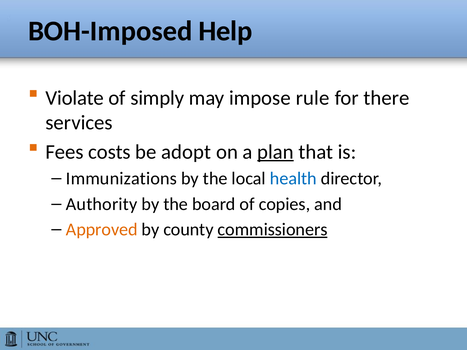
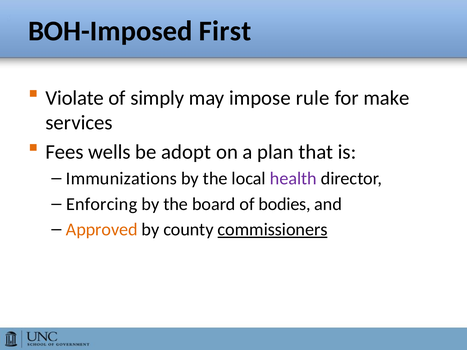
Help: Help -> First (225, 31)
there: there -> make (386, 98)
costs: costs -> wells (109, 152)
plan underline: present -> none (276, 152)
health colour: blue -> purple (293, 179)
Authority: Authority -> Enforcing (102, 204)
copies: copies -> bodies (285, 204)
